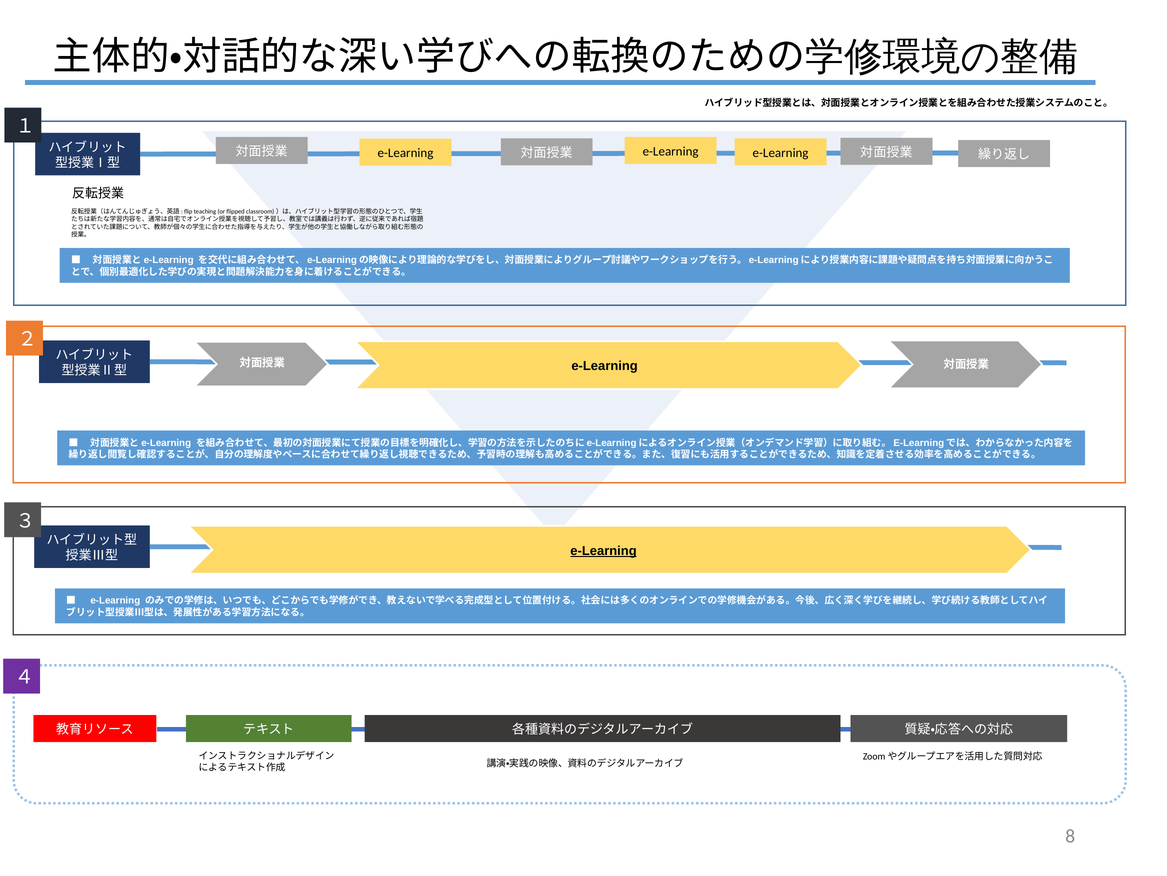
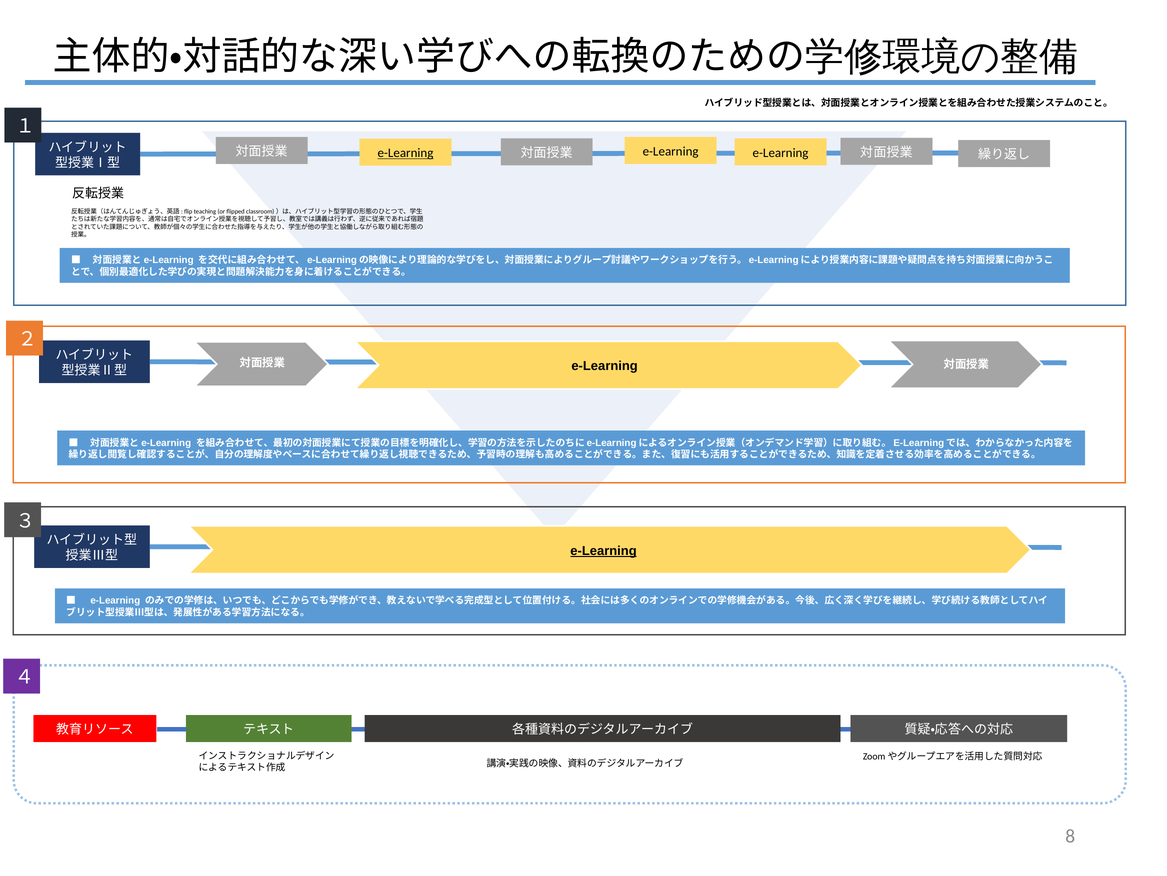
e-Learning underline: none -> present (405, 153)
